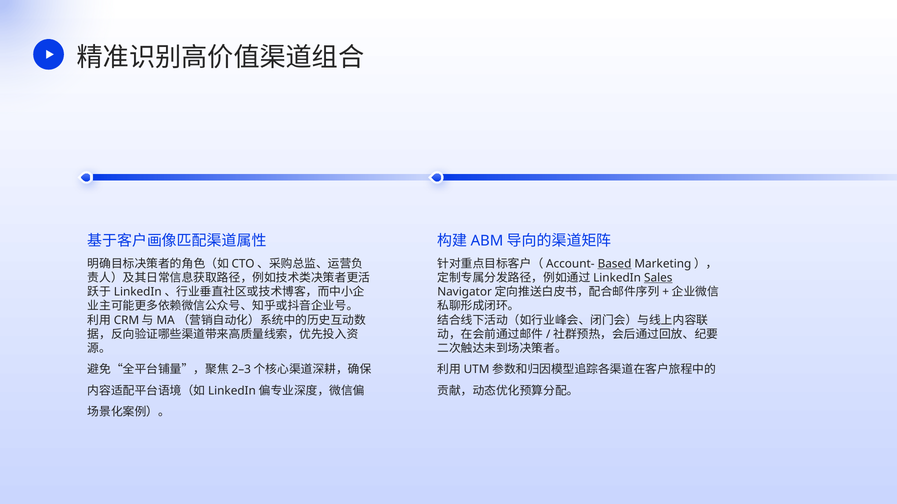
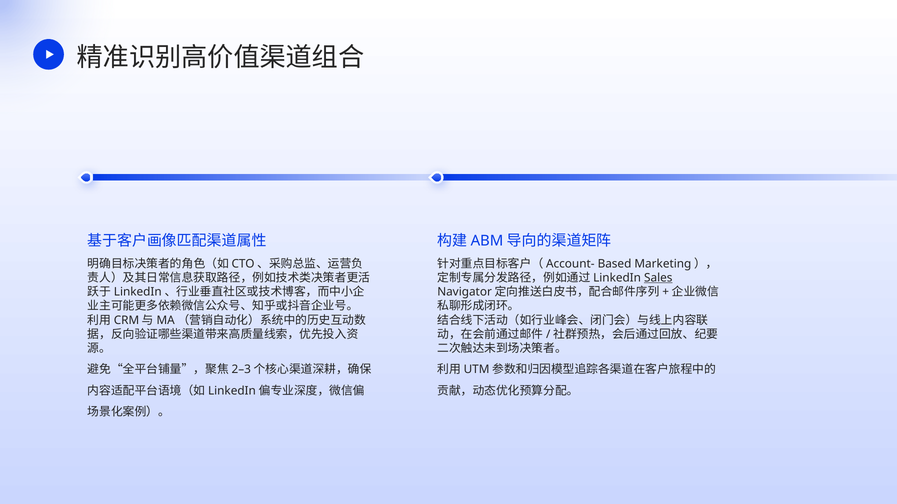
Based underline: present -> none (615, 264)
